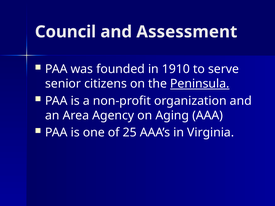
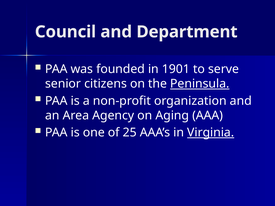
Assessment: Assessment -> Department (187, 32)
1910: 1910 -> 1901 (176, 69)
Virginia underline: none -> present (211, 133)
